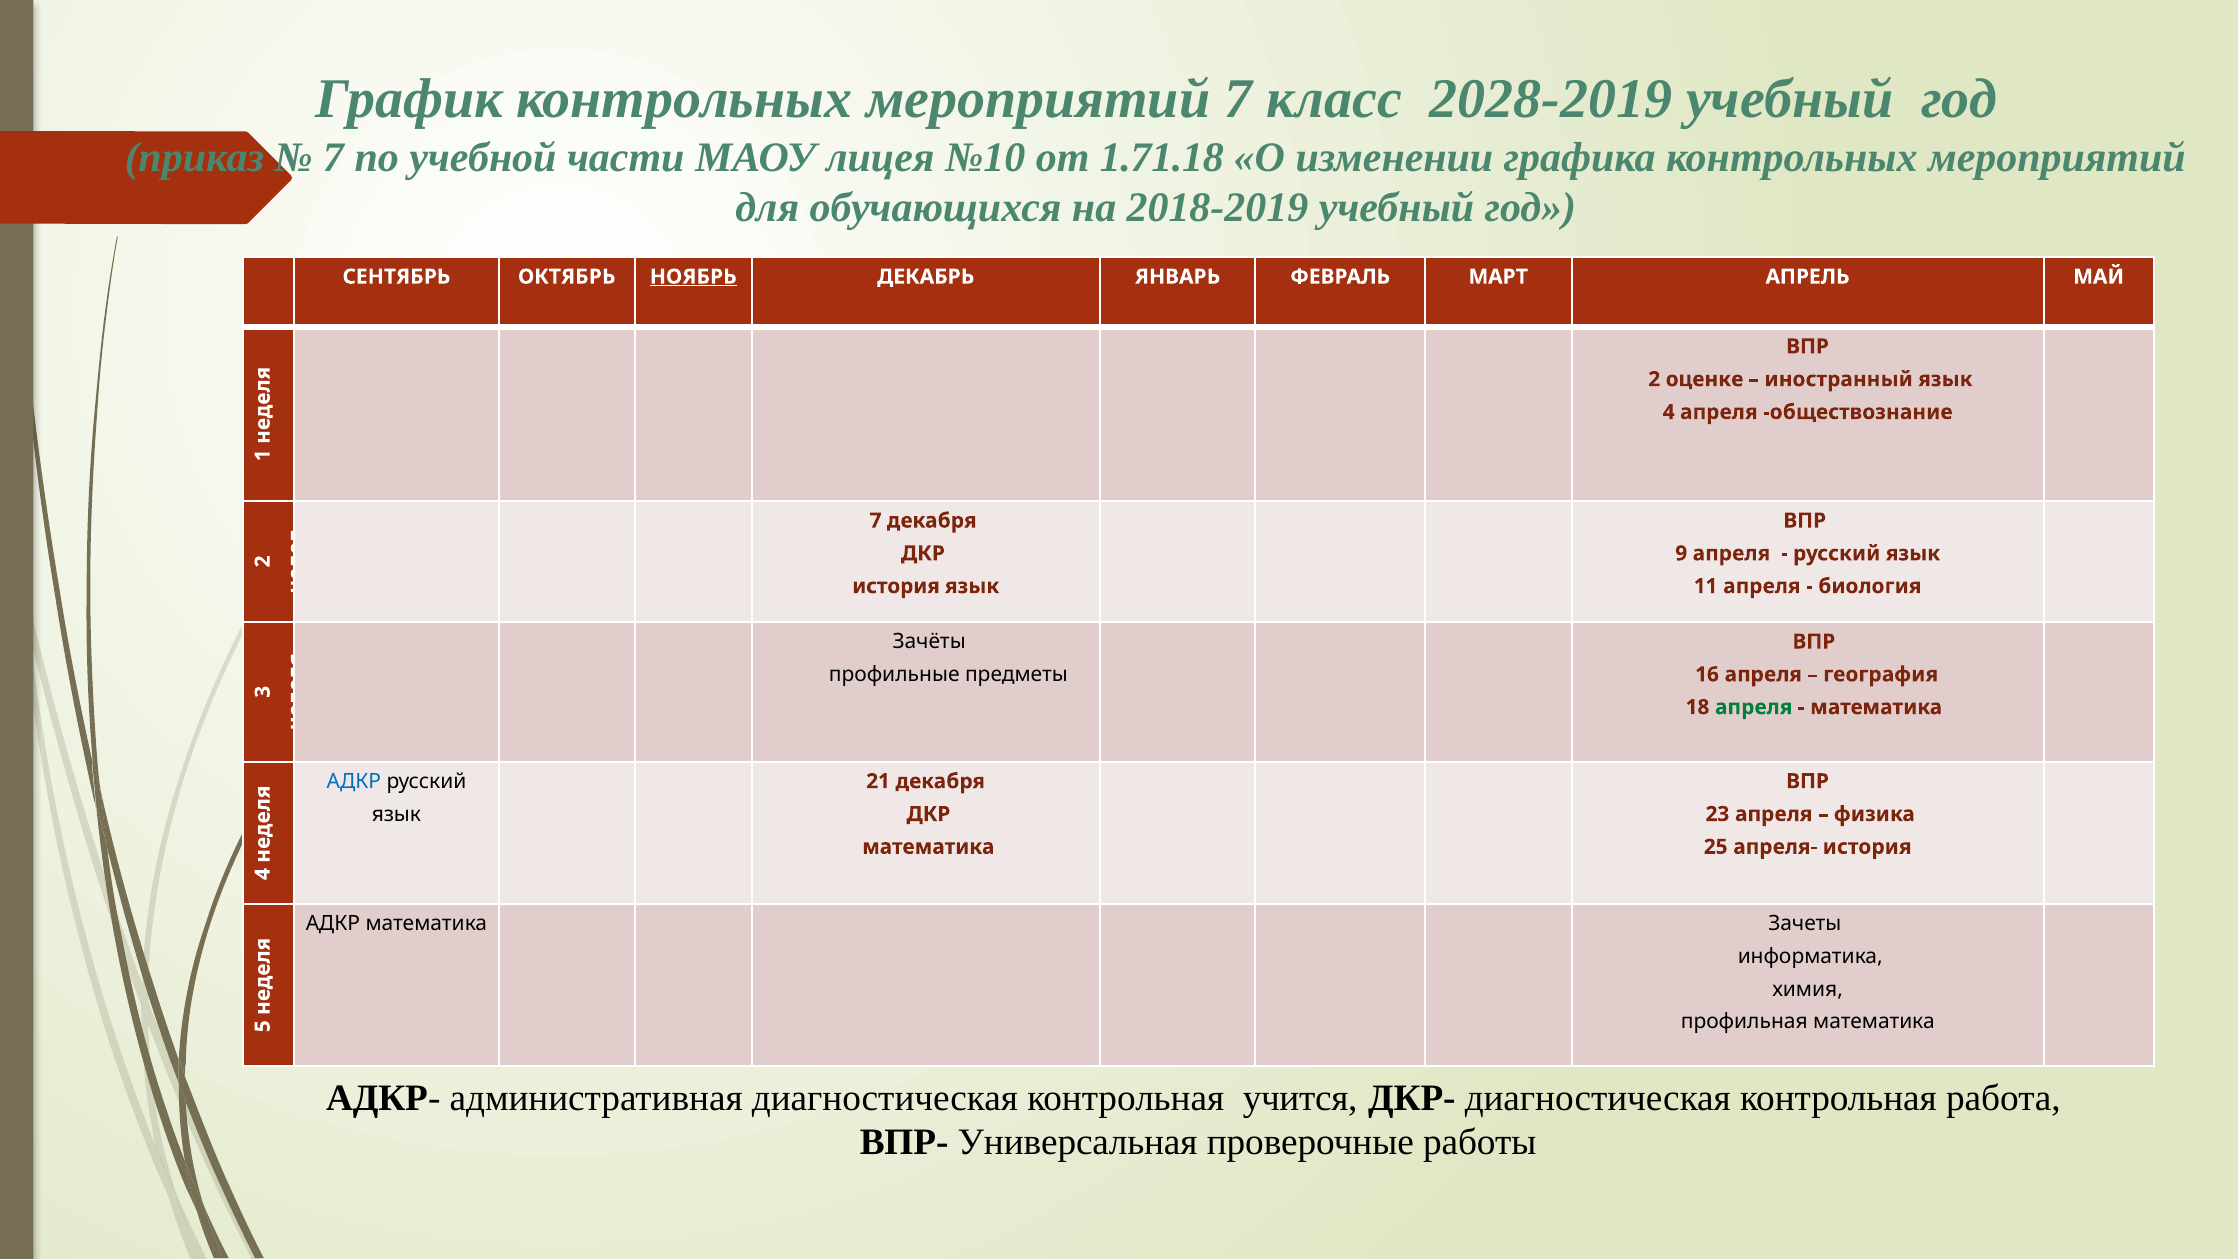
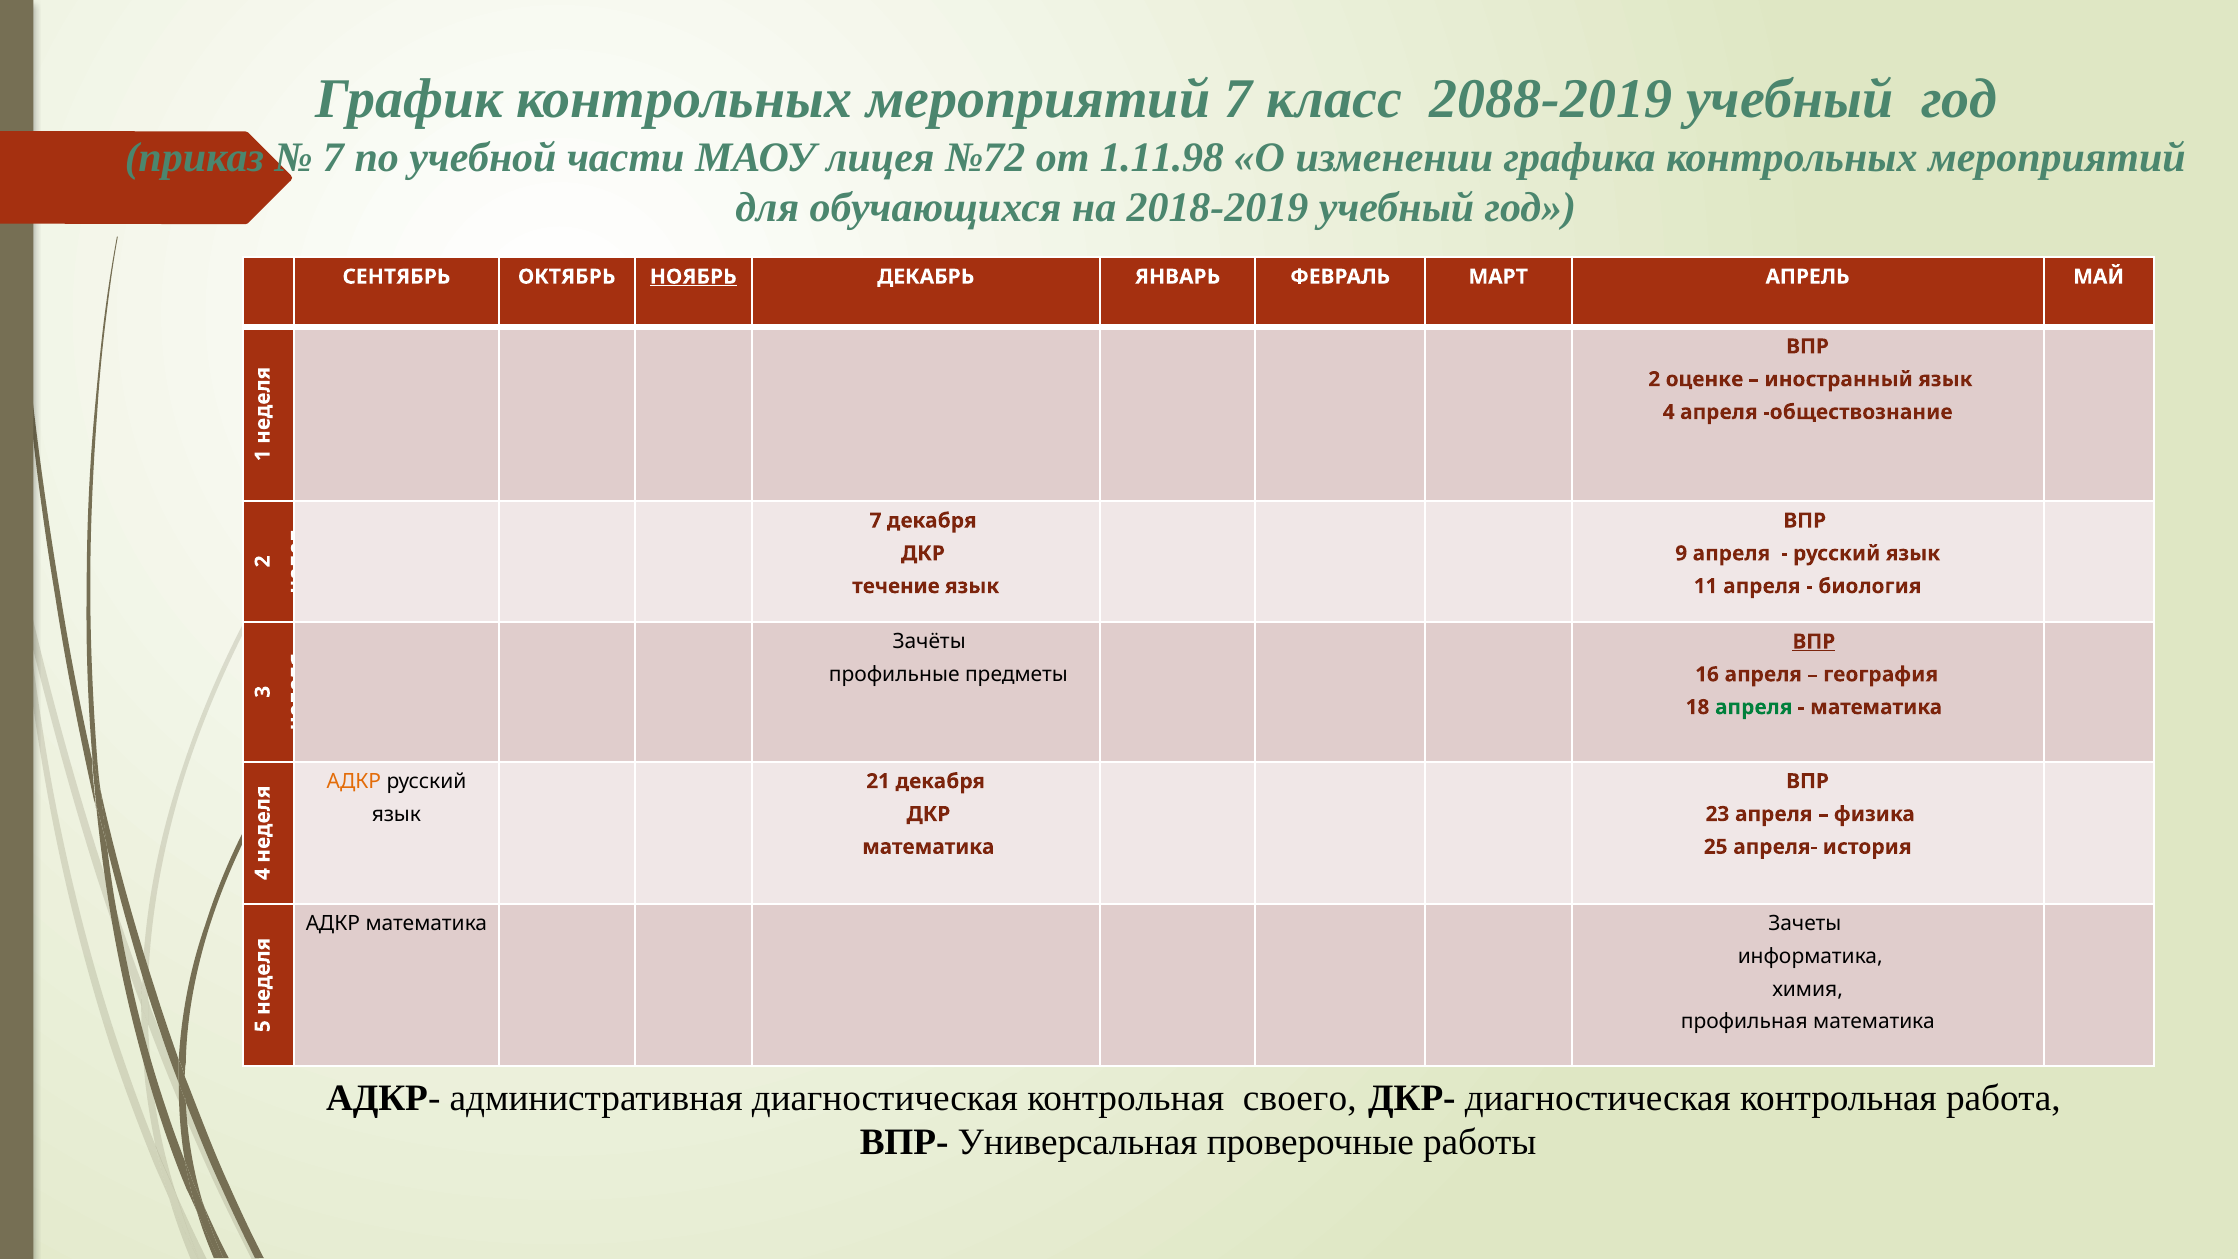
2028-2019: 2028-2019 -> 2088-2019 (1551, 99)
№10: №10 -> №72 (985, 157)
1.71.18: 1.71.18 -> 1.11.98 (1162, 157)
история: история -> течение (896, 586)
ВПР underline: none -> present (1814, 642)
АДКР colour: blue -> orange (354, 781)
учится: учится -> своего (1300, 1098)
